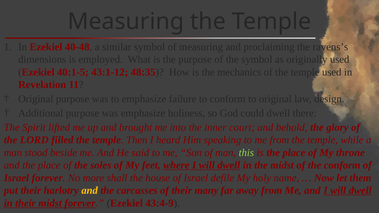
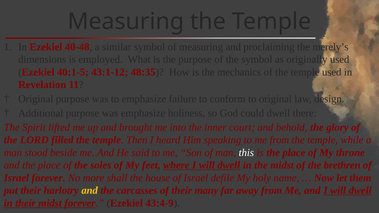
ravens’s: ravens’s -> merely’s (330, 47)
this colour: light green -> white (246, 153)
the conform: conform -> brethren (342, 165)
